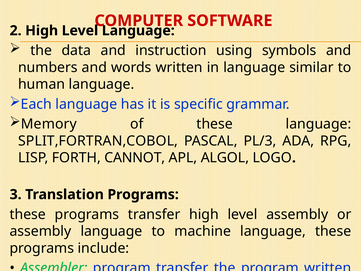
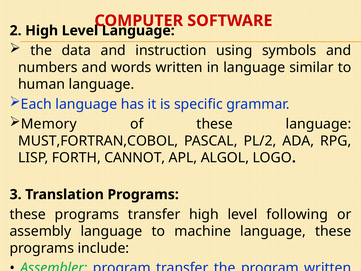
SPLIT,FORTRAN,COBOL: SPLIT,FORTRAN,COBOL -> MUST,FORTRAN,COBOL (98, 141)
PL/3: PL/3 -> PL/2 (260, 141)
level assembly: assembly -> following (297, 214)
